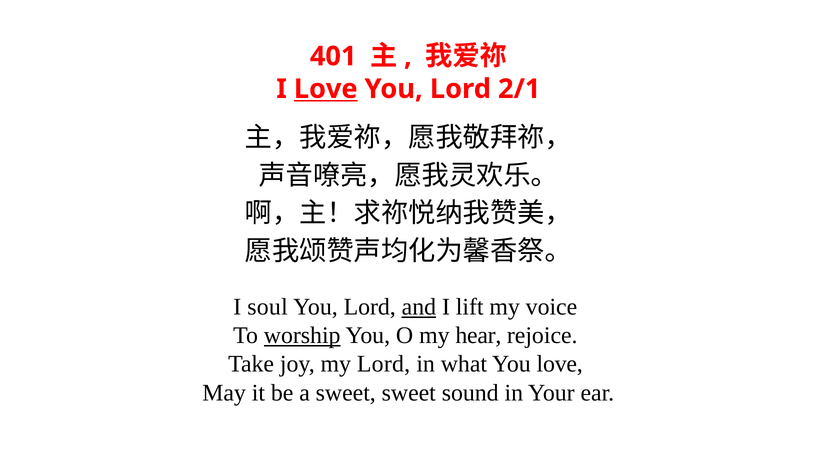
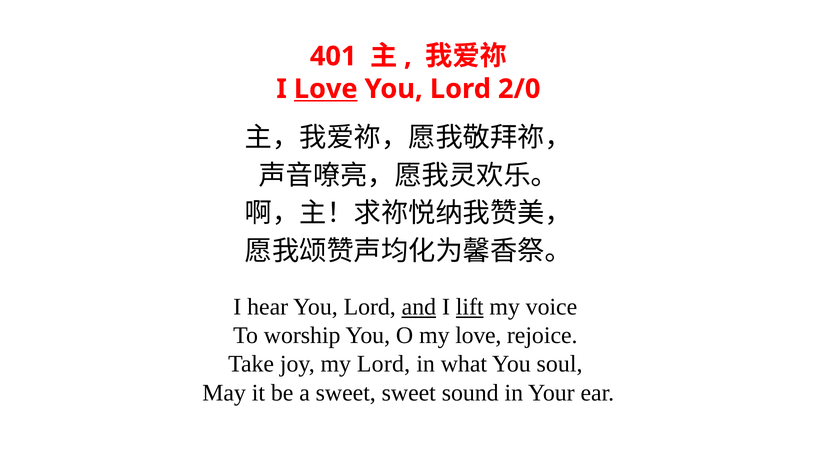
2/1: 2/1 -> 2/0 (519, 89)
soul: soul -> hear (268, 307)
lift underline: none -> present (470, 307)
worship underline: present -> none (302, 336)
my hear: hear -> love (478, 336)
You love: love -> soul (560, 365)
